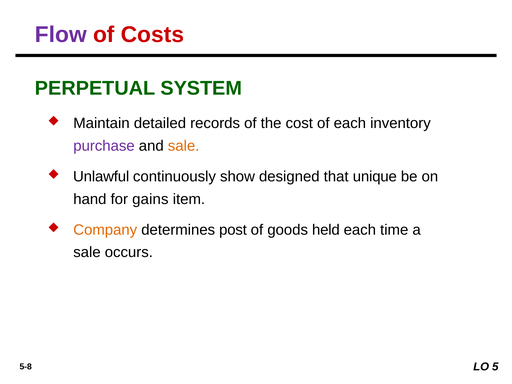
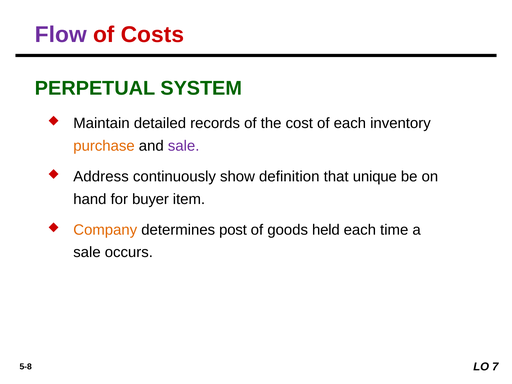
purchase colour: purple -> orange (104, 146)
sale colour: orange -> purple (184, 146)
Unlawful: Unlawful -> Address (101, 177)
designed: designed -> definition (289, 177)
gains: gains -> buyer (150, 199)
5: 5 -> 7 (495, 367)
